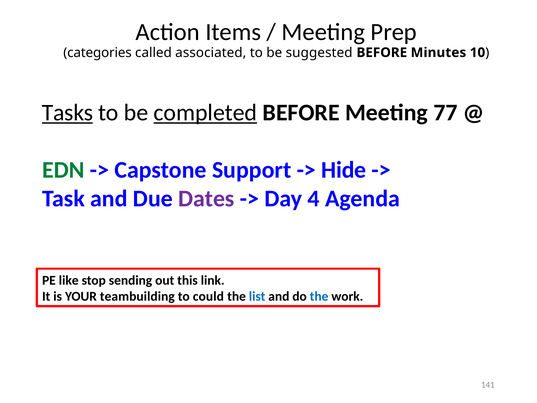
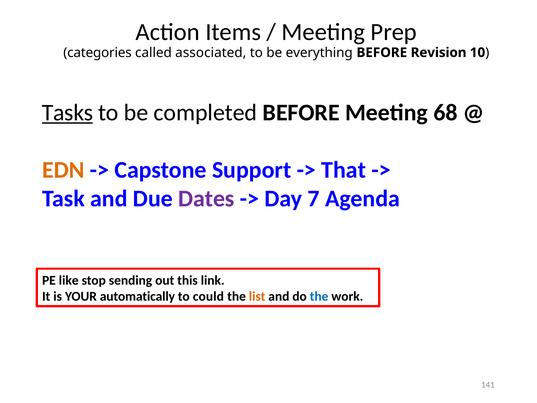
suggested: suggested -> everything (319, 53)
Minutes: Minutes -> Revision (439, 53)
completed underline: present -> none (205, 113)
77: 77 -> 68 (445, 113)
EDN colour: green -> orange (63, 170)
Hide: Hide -> That (344, 170)
4: 4 -> 7 (314, 199)
teambuilding: teambuilding -> automatically (137, 296)
list colour: blue -> orange (257, 296)
